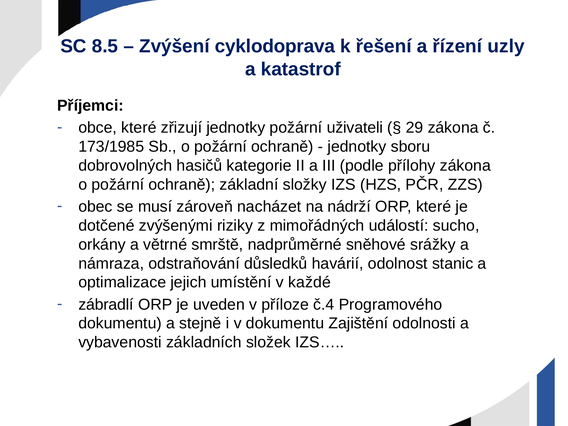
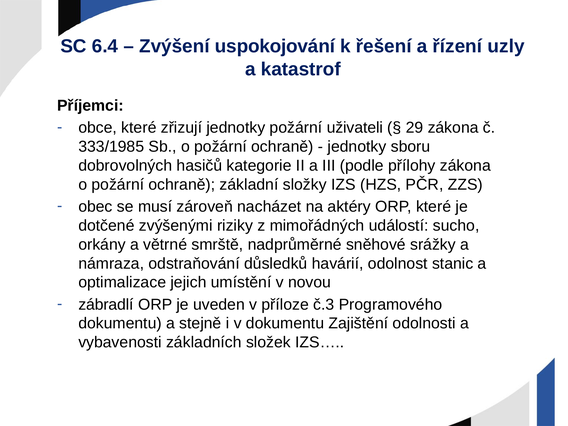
8.5: 8.5 -> 6.4 (105, 46)
cyklodoprava: cyklodoprava -> uspokojování (275, 46)
173/1985: 173/1985 -> 333/1985 (111, 147)
nádrží: nádrží -> aktéry (349, 207)
každé: každé -> novou (310, 282)
č.4: č.4 -> č.3 (324, 305)
